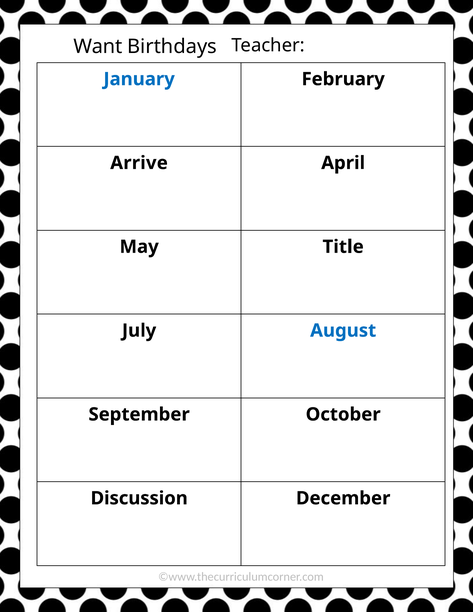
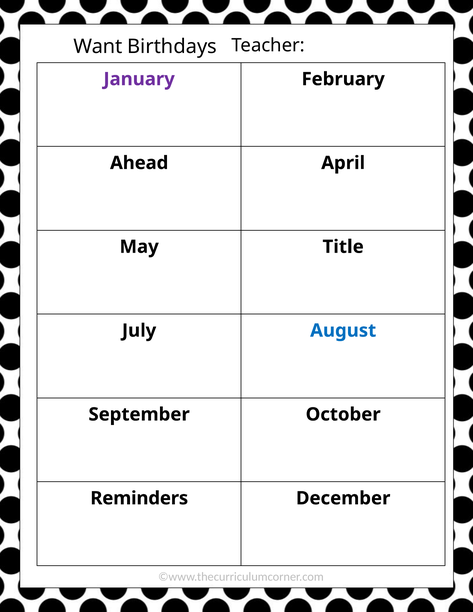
January colour: blue -> purple (139, 79)
Arrive: Arrive -> Ahead (139, 163)
Discussion: Discussion -> Reminders (139, 498)
